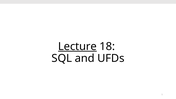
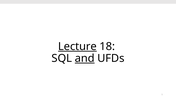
and underline: none -> present (85, 58)
